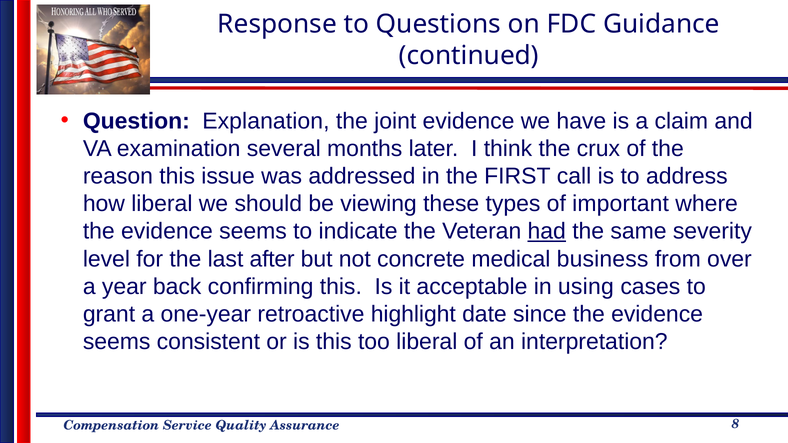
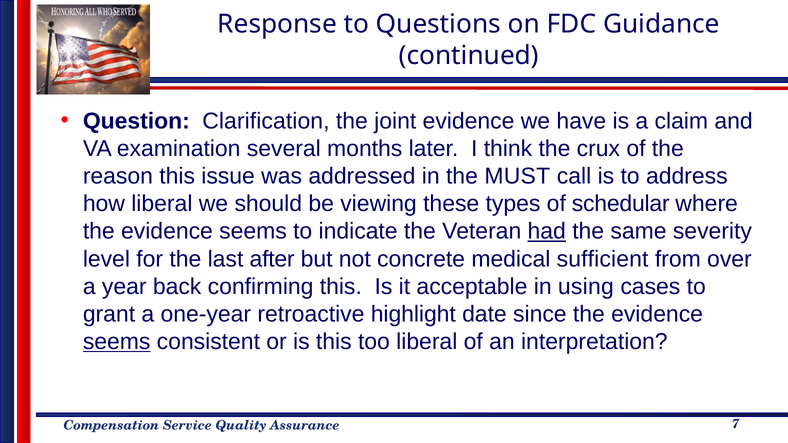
Explanation: Explanation -> Clarification (266, 121)
FIRST: FIRST -> MUST (517, 176)
important: important -> schedular (621, 204)
business: business -> sufficient (603, 259)
seems underline: none -> present (117, 342)
8: 8 -> 7 (735, 424)
